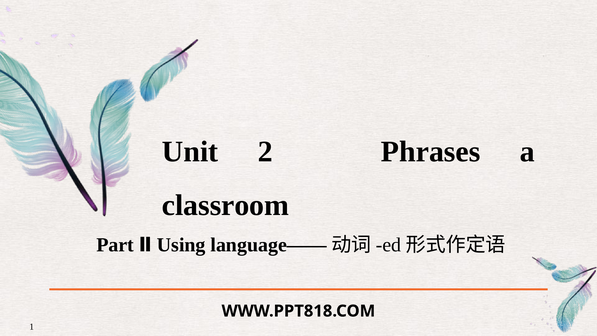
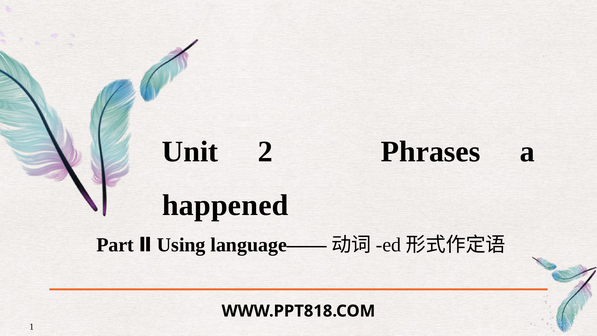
classroom: classroom -> happened (225, 205)
